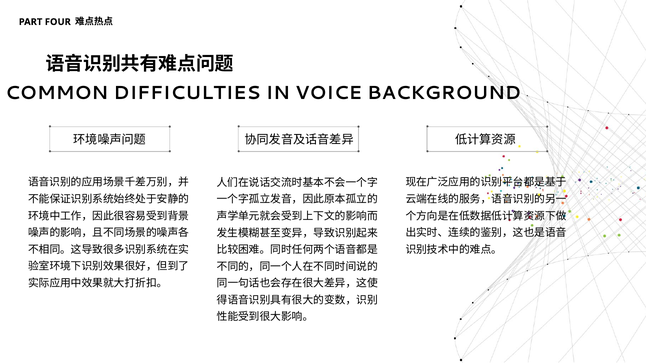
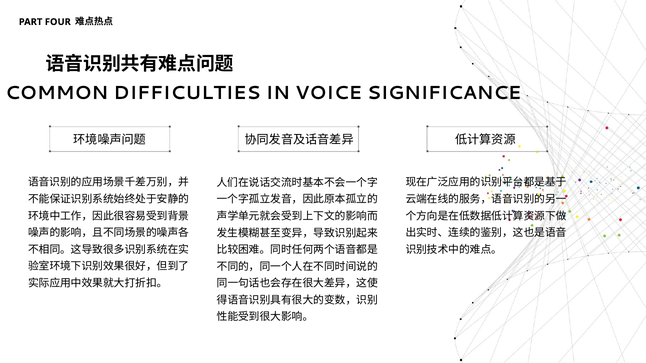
BACKGROUND: BACKGROUND -> SIGNIFICANCE (444, 93)
